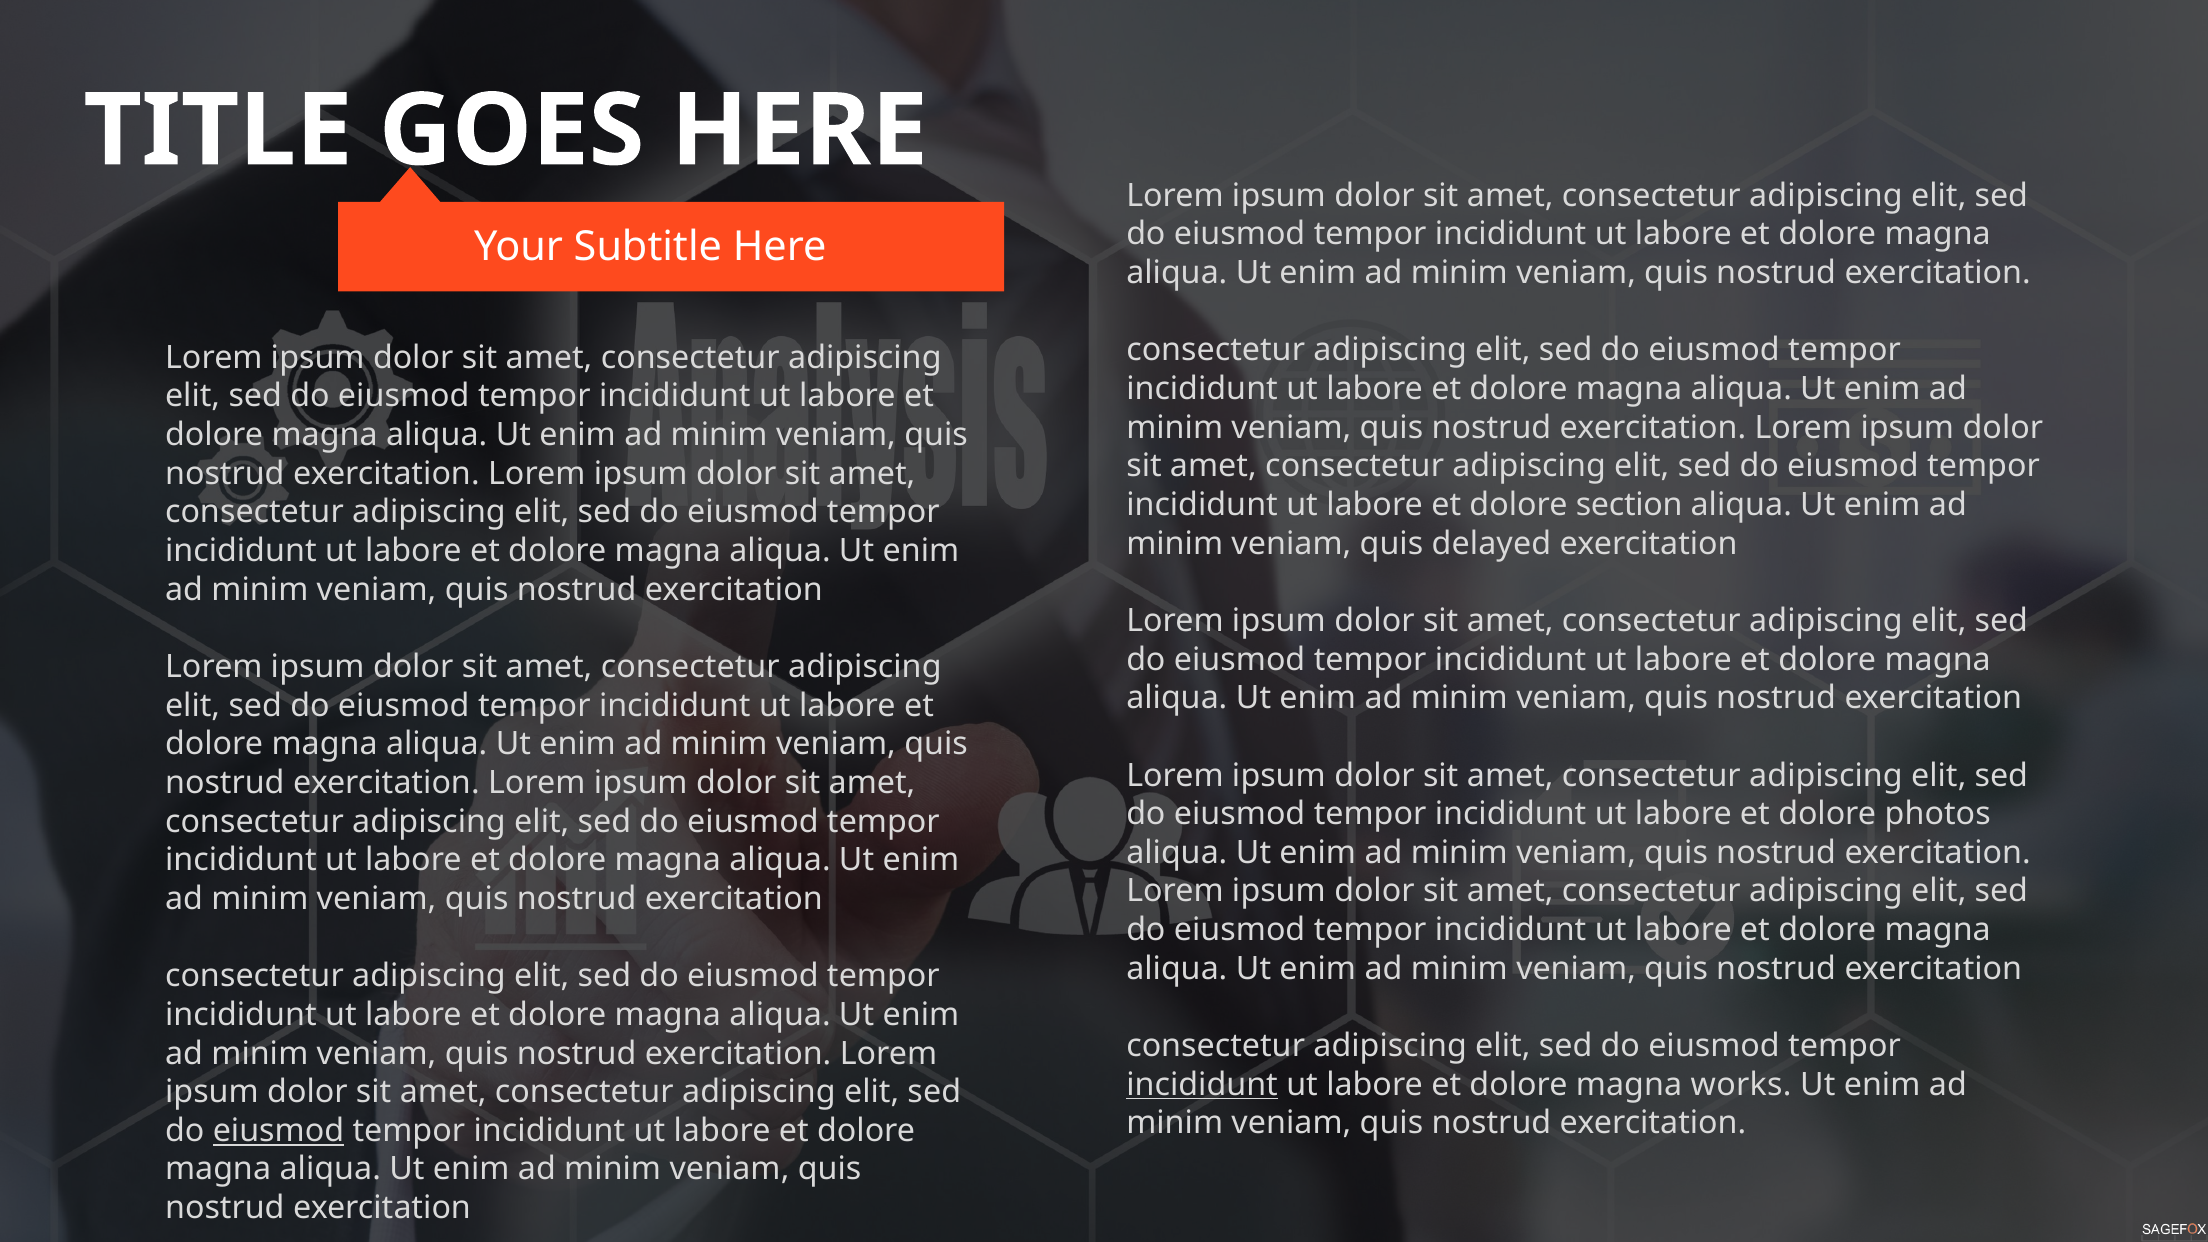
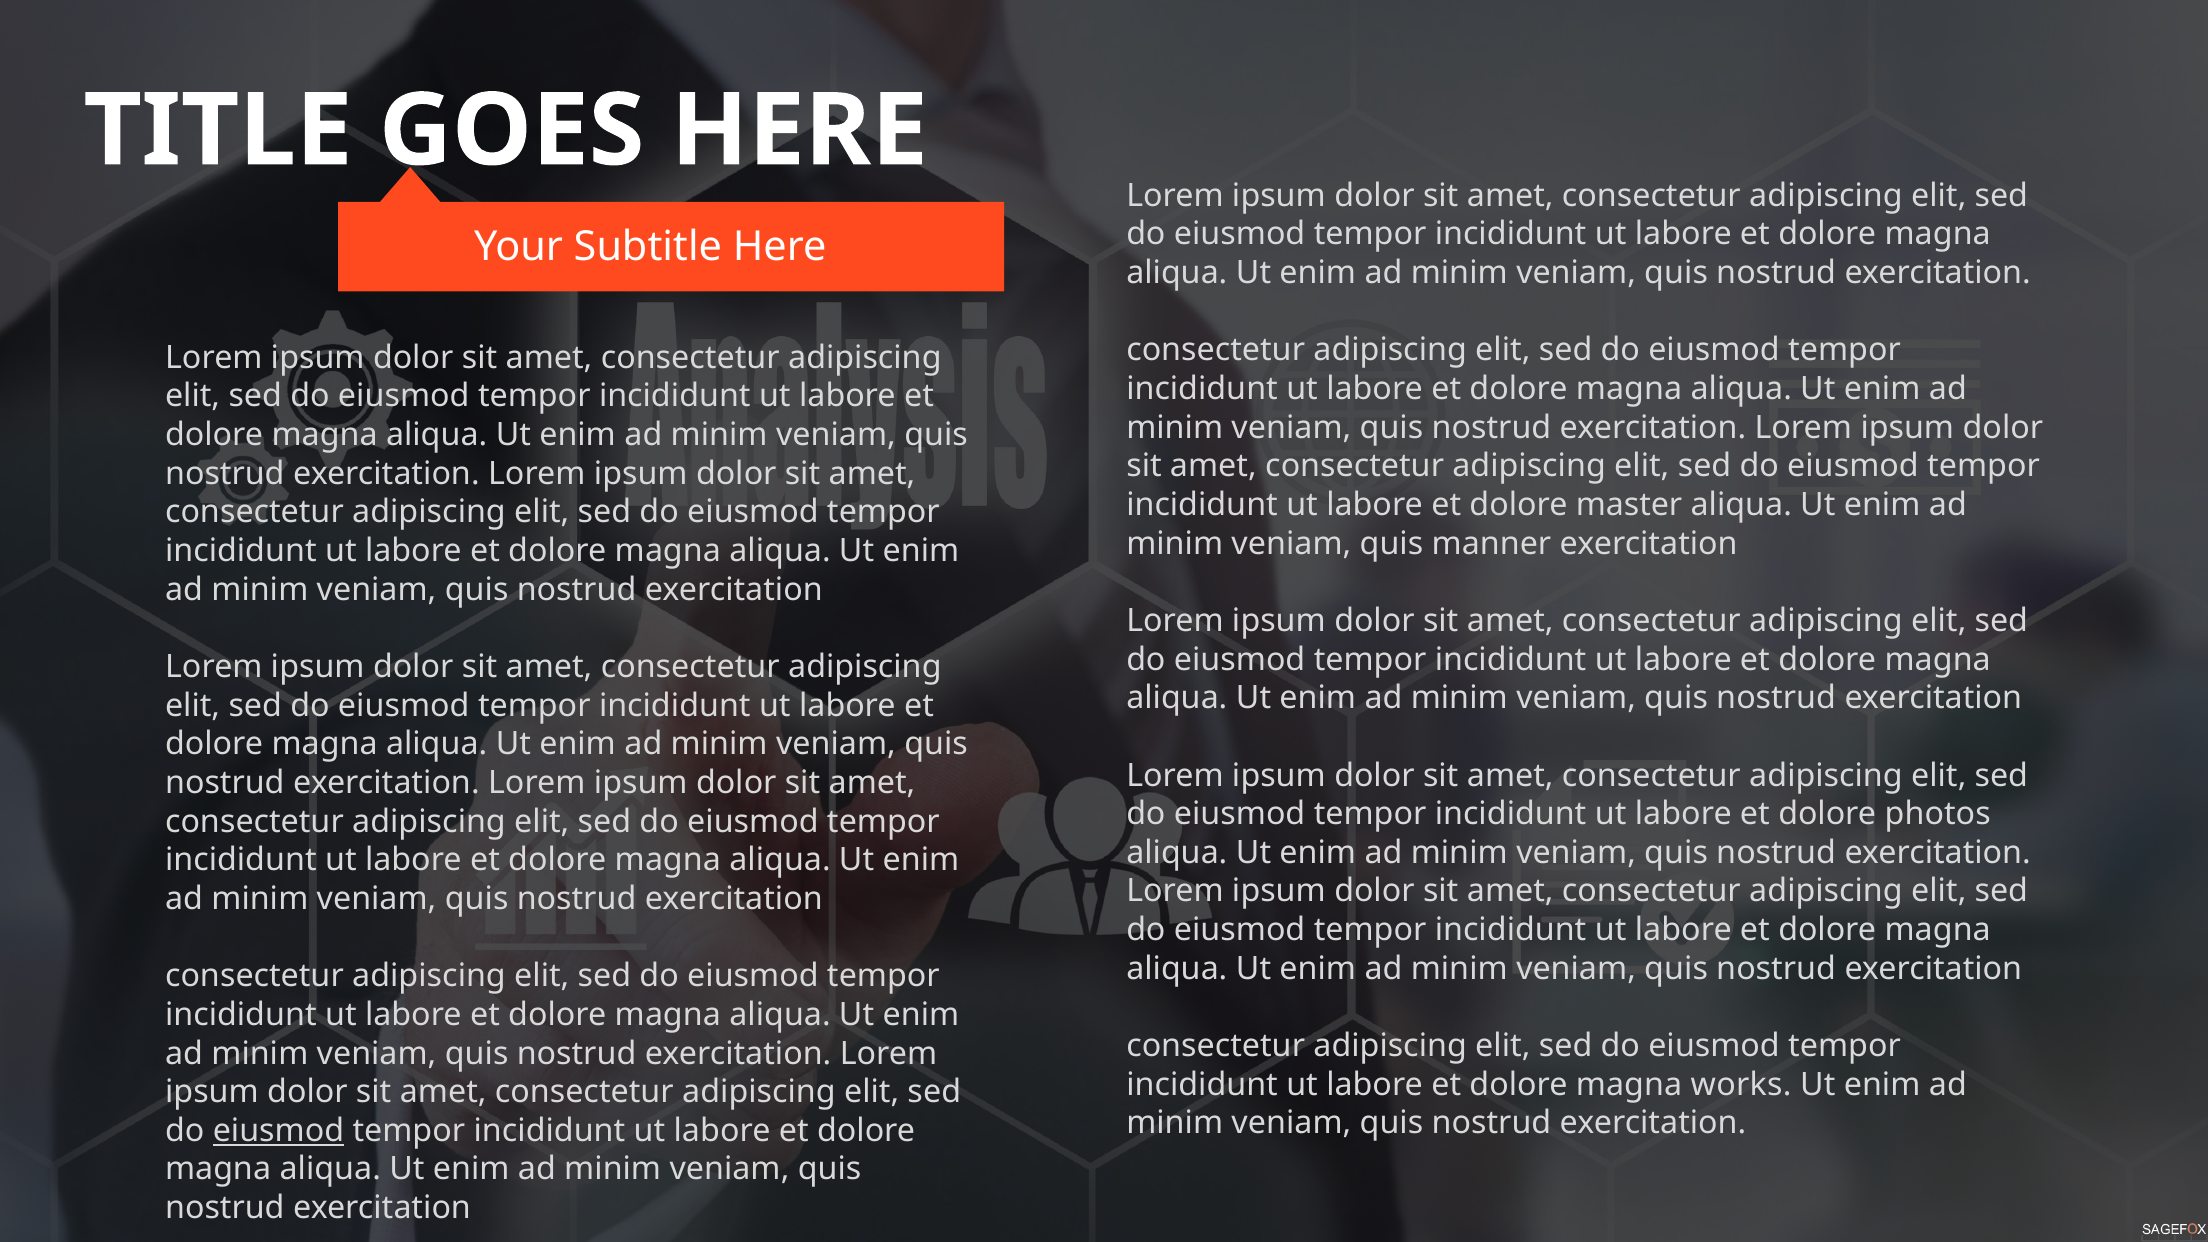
section: section -> master (1629, 505)
delayed: delayed -> manner (1491, 543)
incididunt underline: present -> none (1202, 1085)
